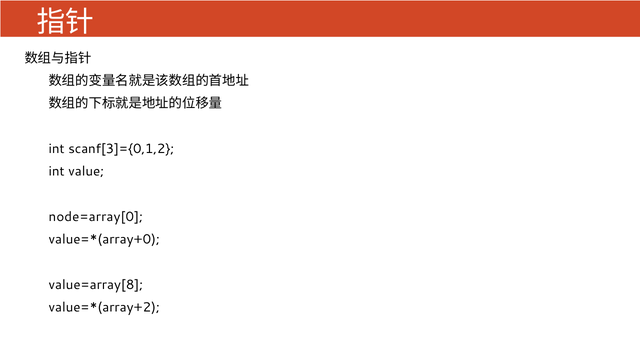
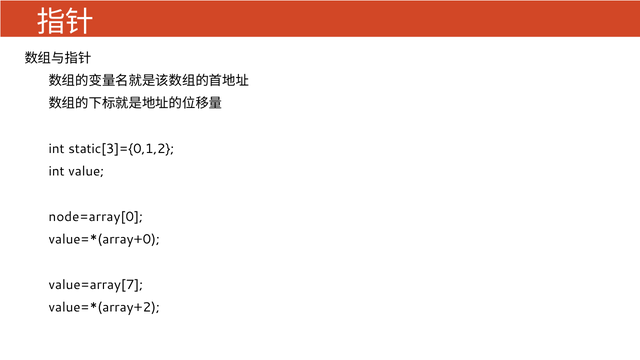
scanf[3]={0,1,2: scanf[3]={0,1,2 -> static[3]={0,1,2 (121, 149)
value=array[8: value=array[8 -> value=array[7 (96, 285)
